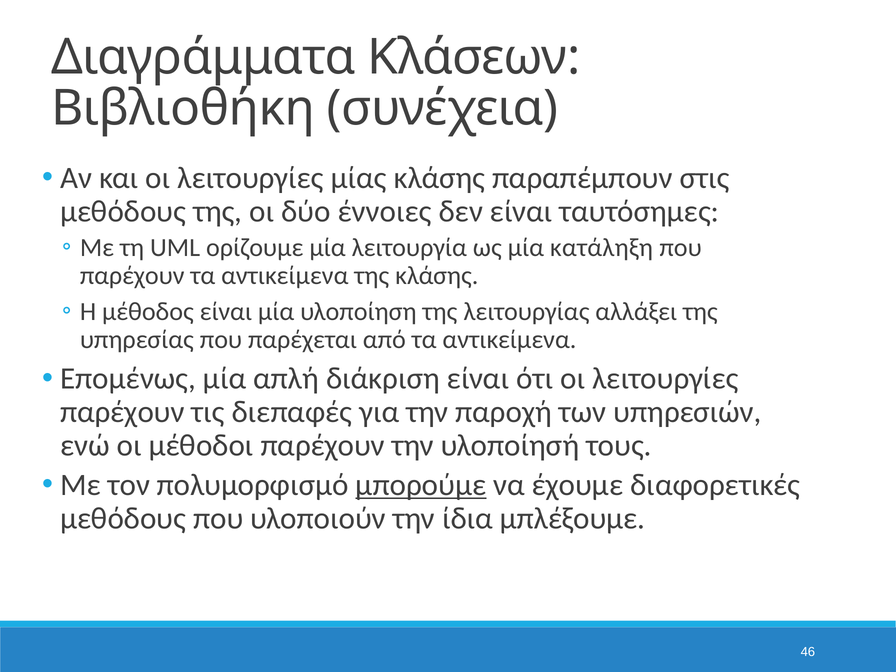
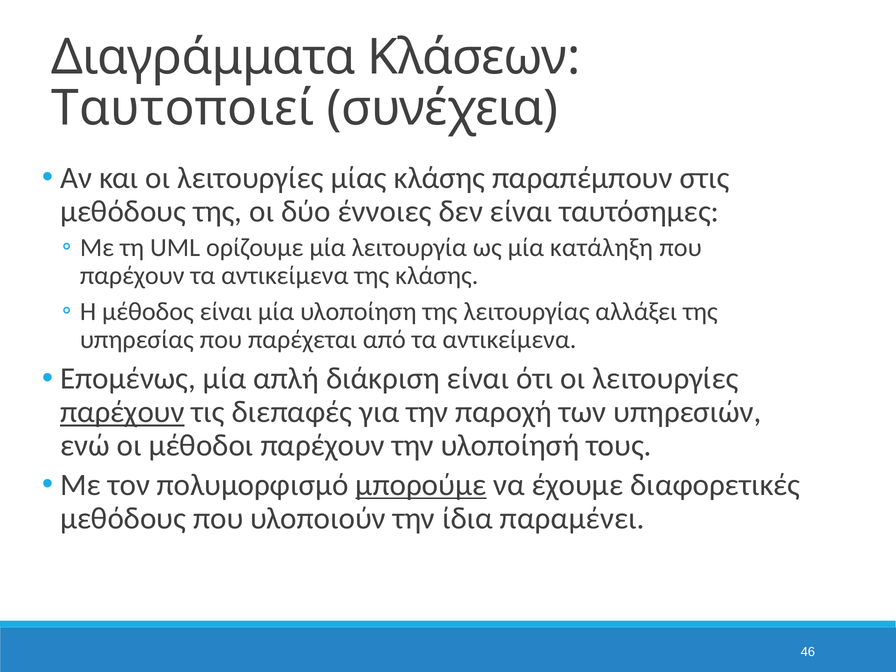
Βιβλιοθήκη: Βιβλιοθήκη -> Ταυτοποιεί (183, 108)
παρέχουν underline: none -> present (122, 412)
μπλέξουμε: μπλέξουμε -> παραμένει (572, 518)
